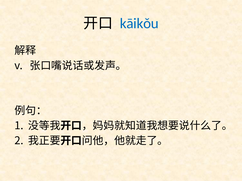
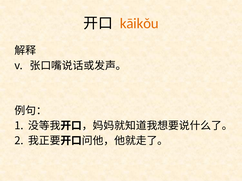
kāikǒu colour: blue -> orange (139, 23)
